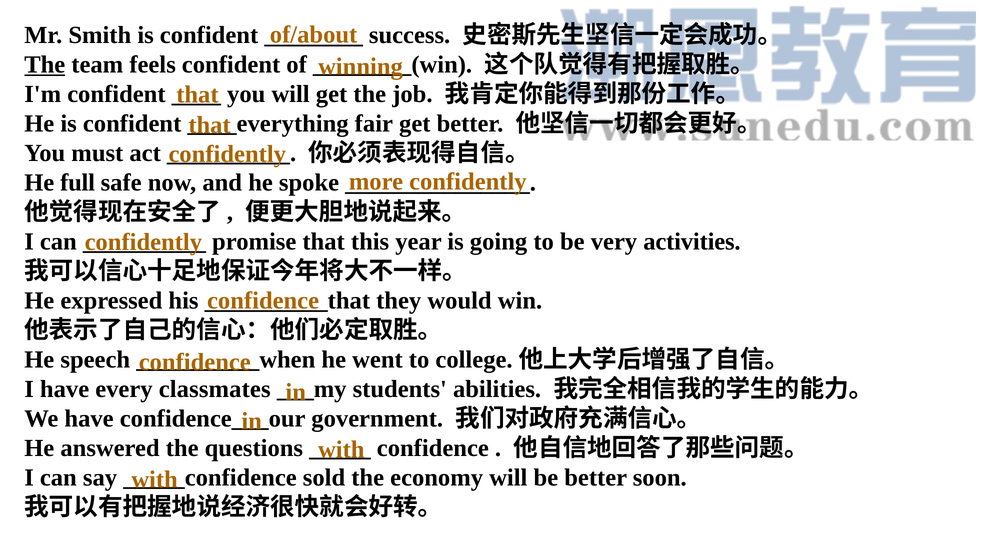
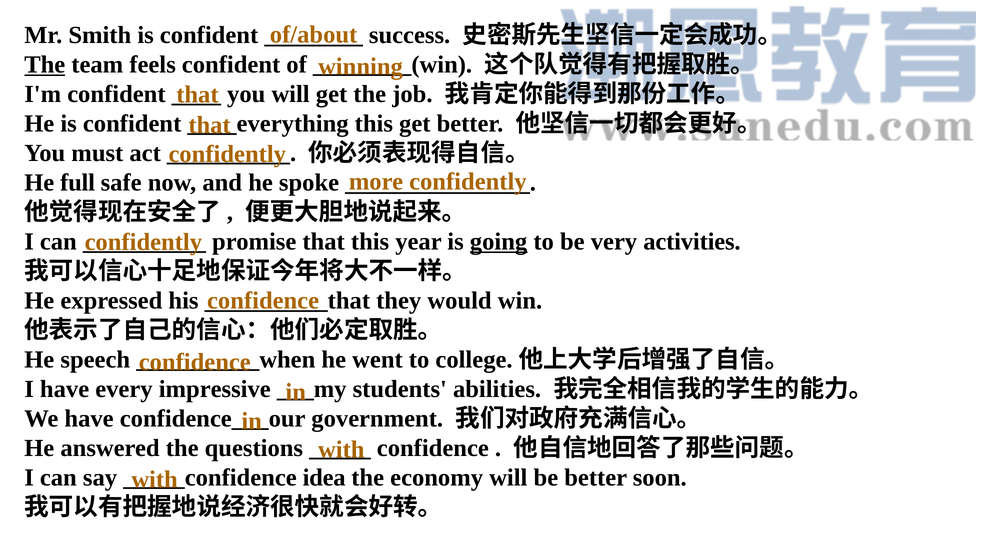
fair: fair -> this (374, 124)
going underline: none -> present (499, 242)
classmates: classmates -> impressive (215, 389)
sold: sold -> idea (324, 478)
